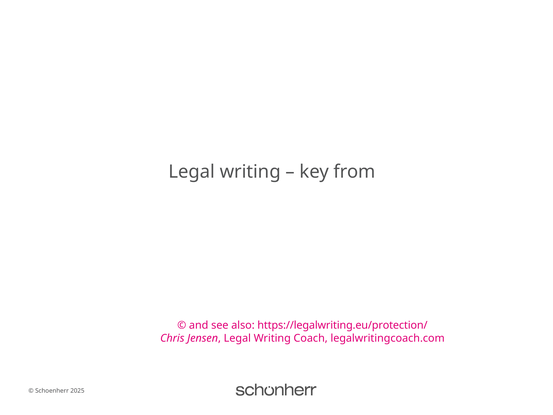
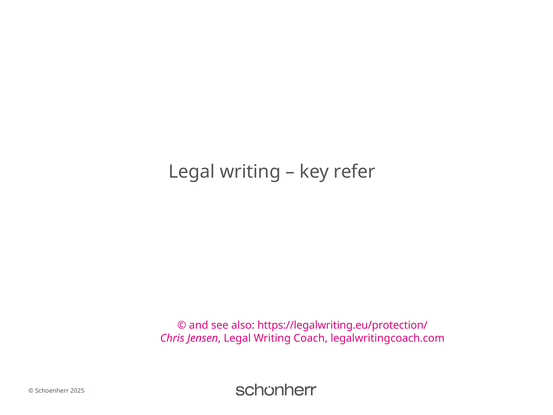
from: from -> refer (354, 171)
